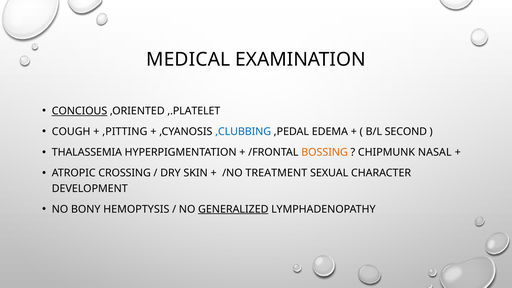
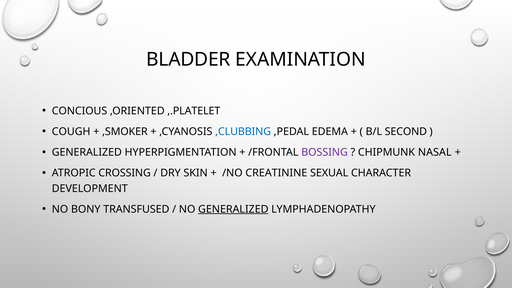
MEDICAL: MEDICAL -> BLADDER (188, 59)
CONCIOUS underline: present -> none (80, 111)
,PITTING: ,PITTING -> ,SMOKER (125, 132)
THALASSEMIA: THALASSEMIA -> GENERALIZED (87, 152)
BOSSING colour: orange -> purple (325, 152)
TREATMENT: TREATMENT -> CREATININE (276, 173)
HEMOPTYSIS: HEMOPTYSIS -> TRANSFUSED (136, 209)
